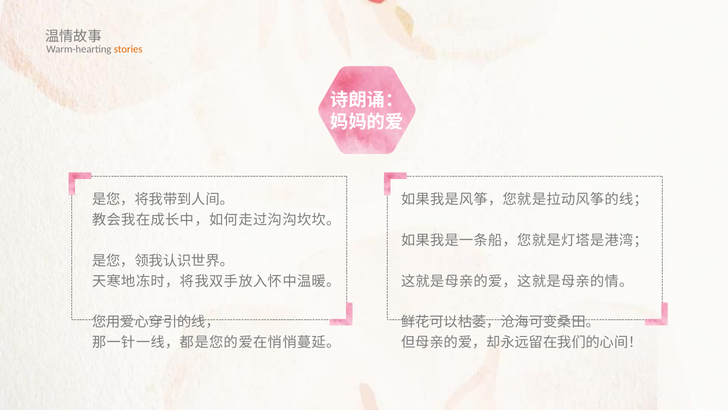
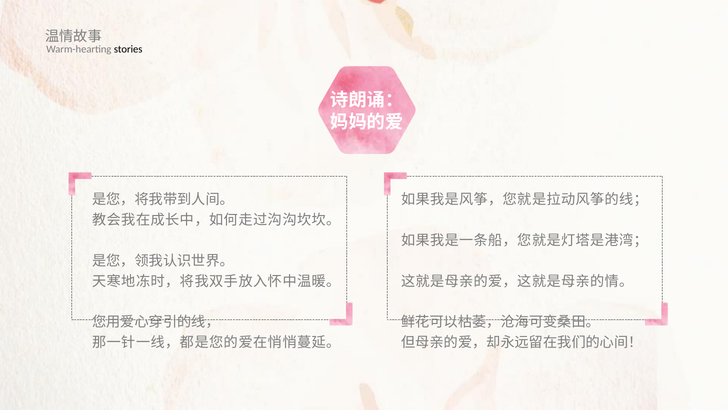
stories colour: orange -> black (128, 49)
